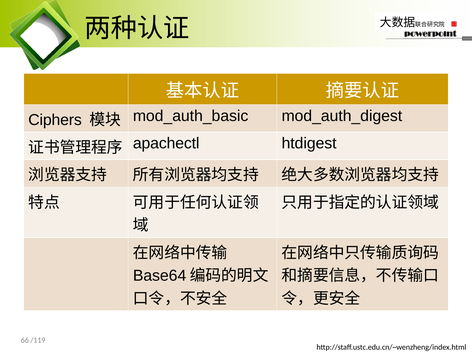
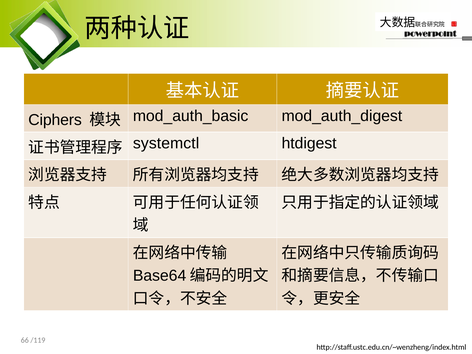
apachectl: apachectl -> systemctl (166, 143)
